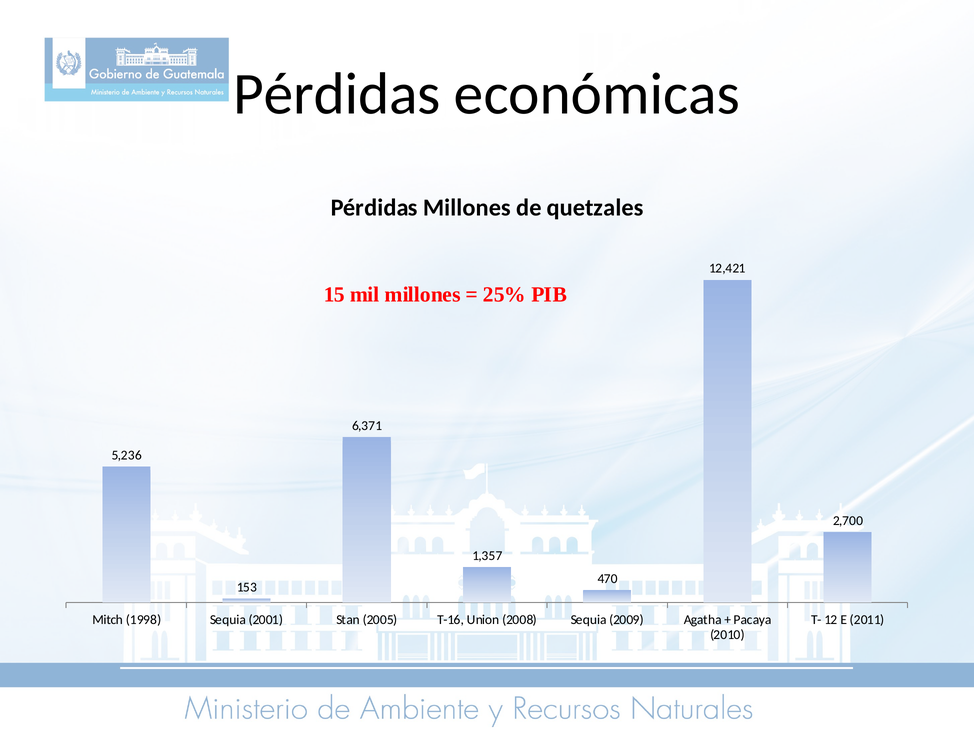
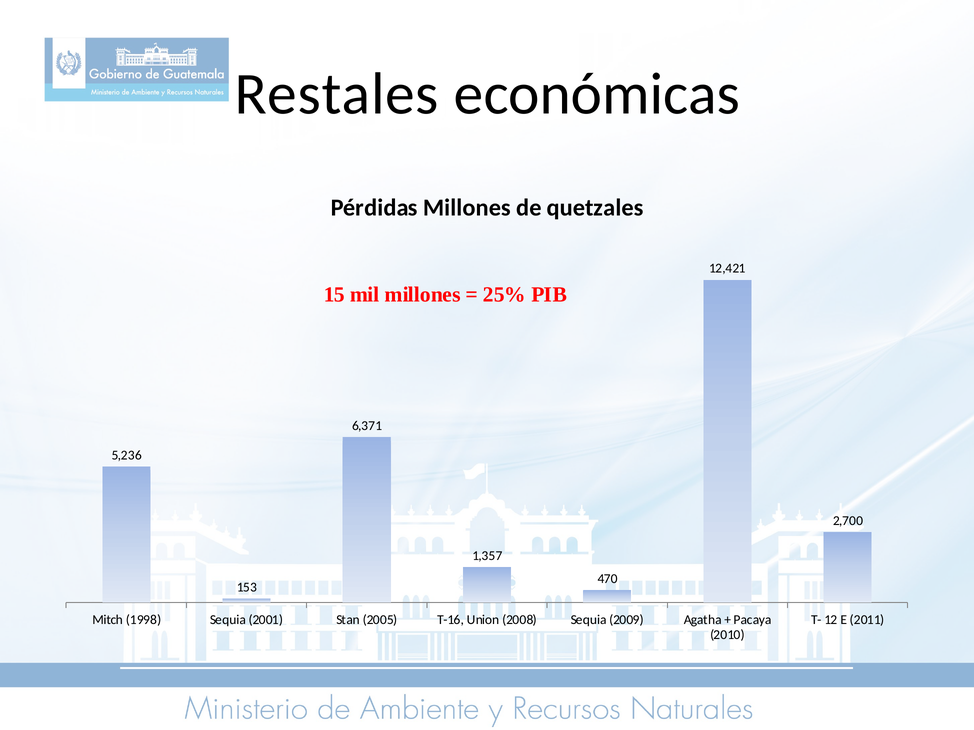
Pérdidas: Pérdidas -> Restales (337, 94)
